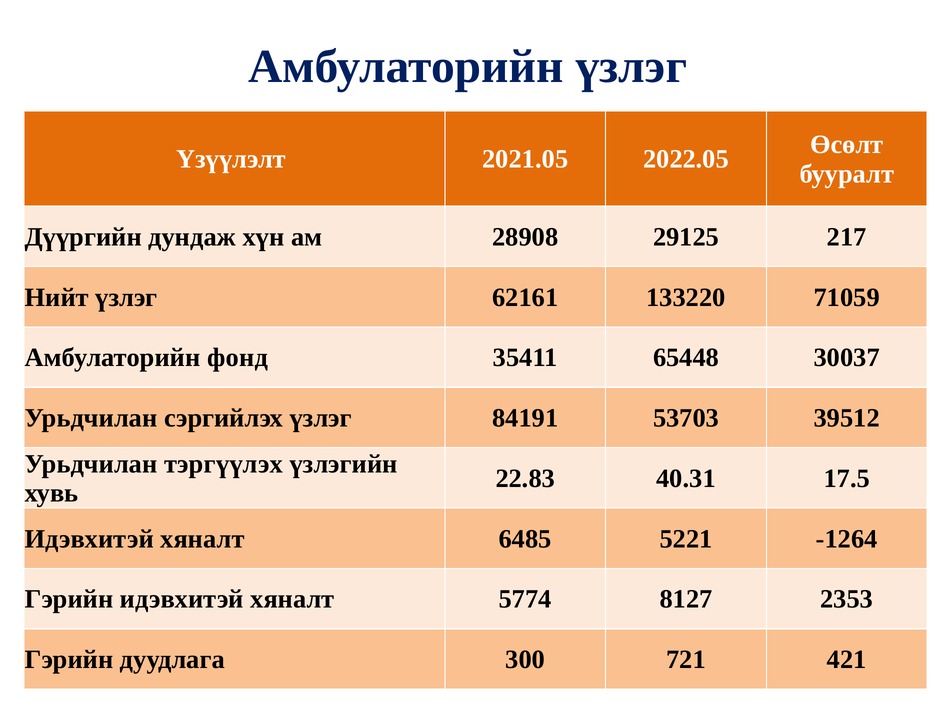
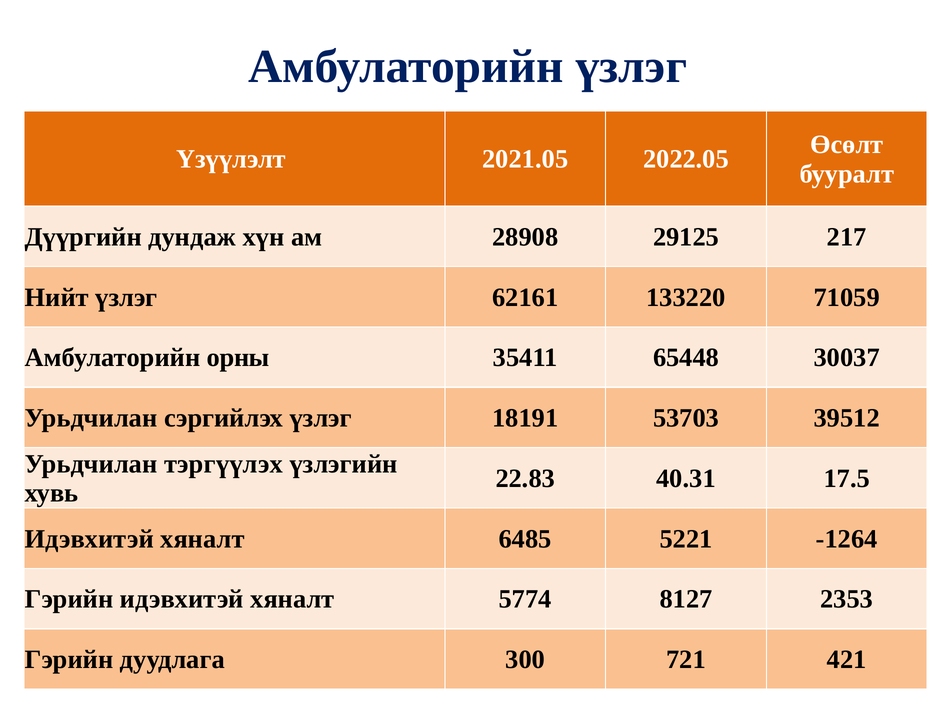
фонд: фонд -> орны (238, 358)
84191: 84191 -> 18191 (525, 418)
